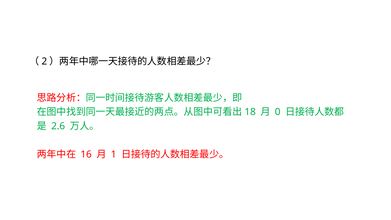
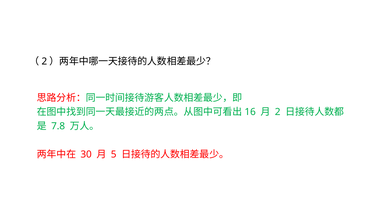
18: 18 -> 16 (250, 112)
0: 0 -> 2 (278, 112)
2.6: 2.6 -> 7.8 (58, 126)
16: 16 -> 30 (86, 154)
1: 1 -> 5 (114, 154)
